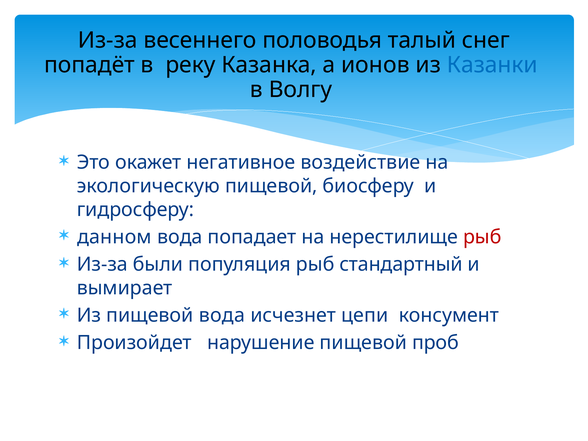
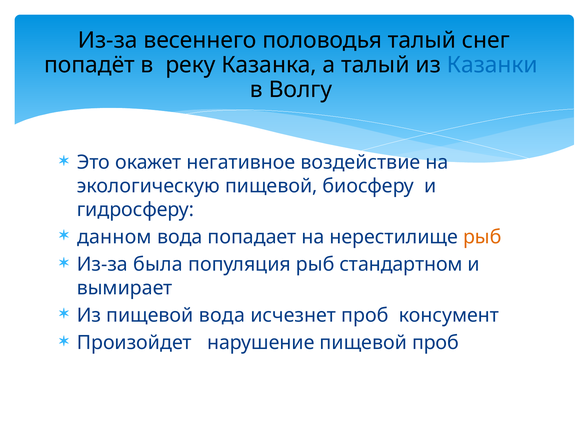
а ионов: ионов -> талый (375, 65)
рыб colour: red -> orange (482, 237)
были: были -> была (158, 264)
стандартный: стандартный -> стандартном (401, 264)
исчезнет цепи: цепи -> проб (365, 315)
